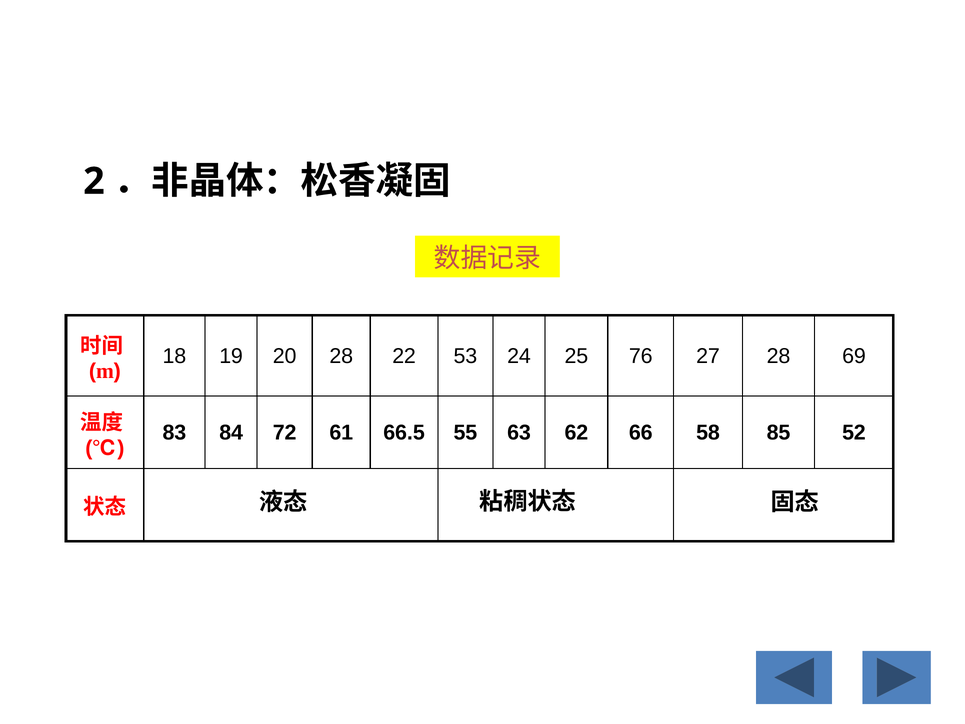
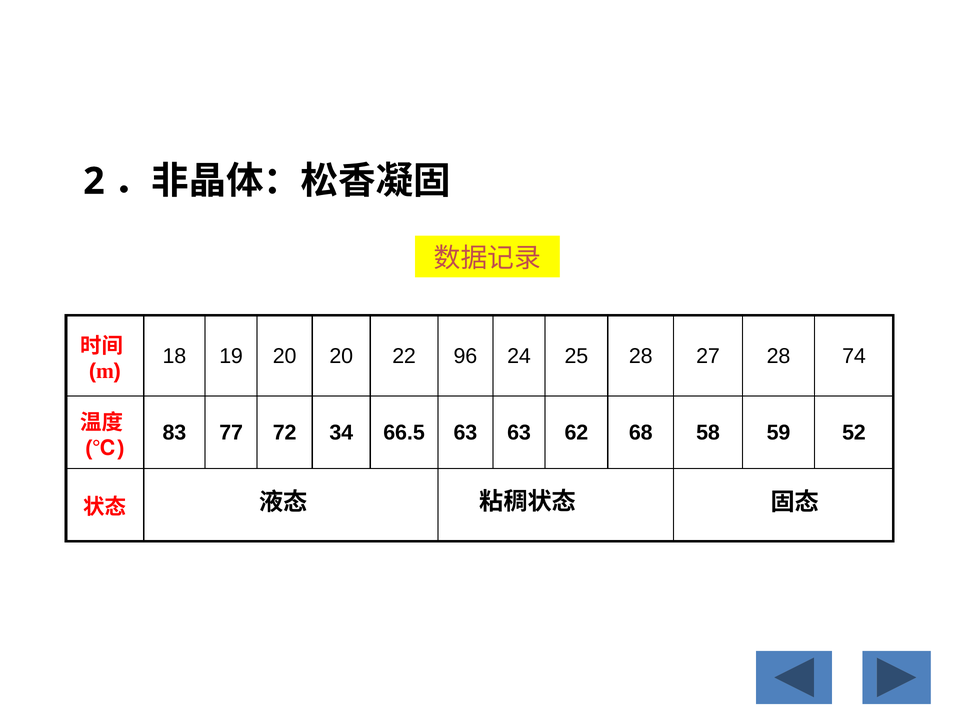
20 28: 28 -> 20 (341, 356)
53: 53 -> 96 (465, 356)
25 76: 76 -> 28 (641, 356)
69: 69 -> 74 (854, 356)
84: 84 -> 77 (231, 432)
61: 61 -> 34 (341, 432)
66.5 55: 55 -> 63 (465, 432)
66: 66 -> 68 (641, 432)
85: 85 -> 59 (779, 432)
